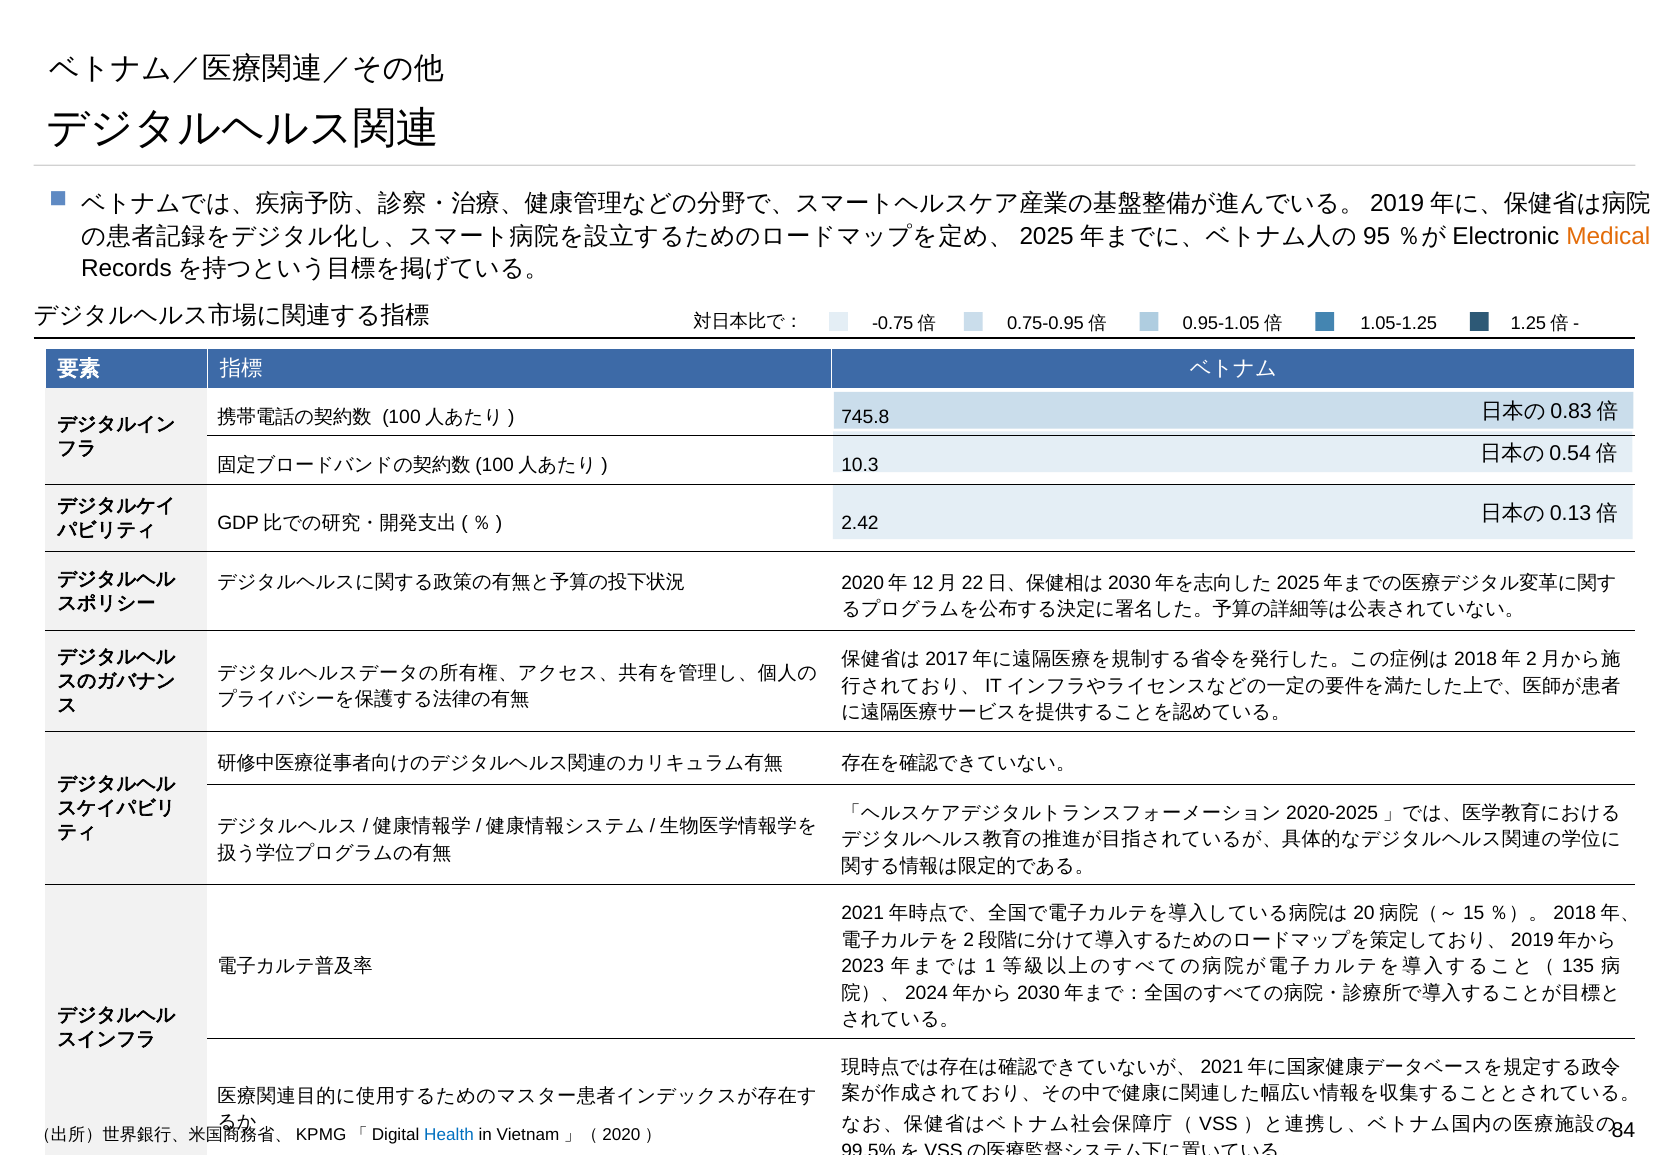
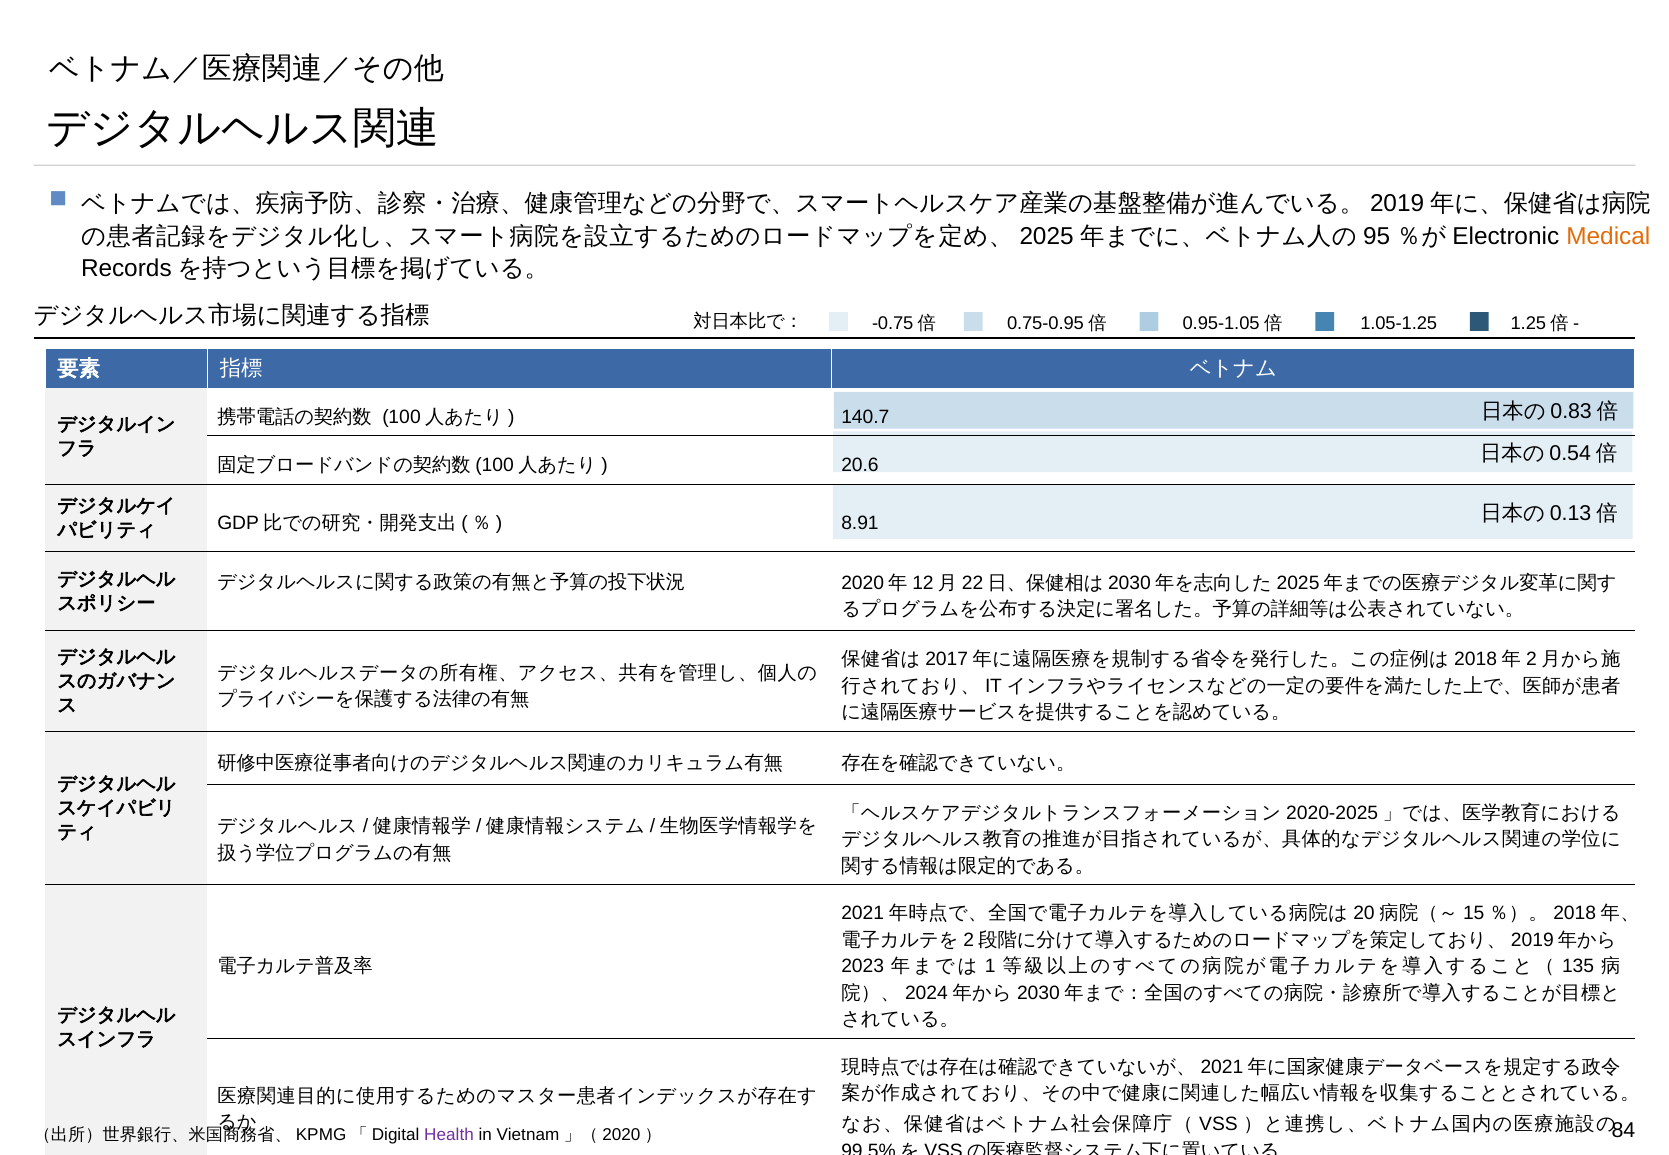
745.8: 745.8 -> 140.7 (865, 418)
10.3: 10.3 -> 20.6 (860, 465)
2.42: 2.42 -> 8.91 (860, 523)
Health colour: blue -> purple (449, 1135)
